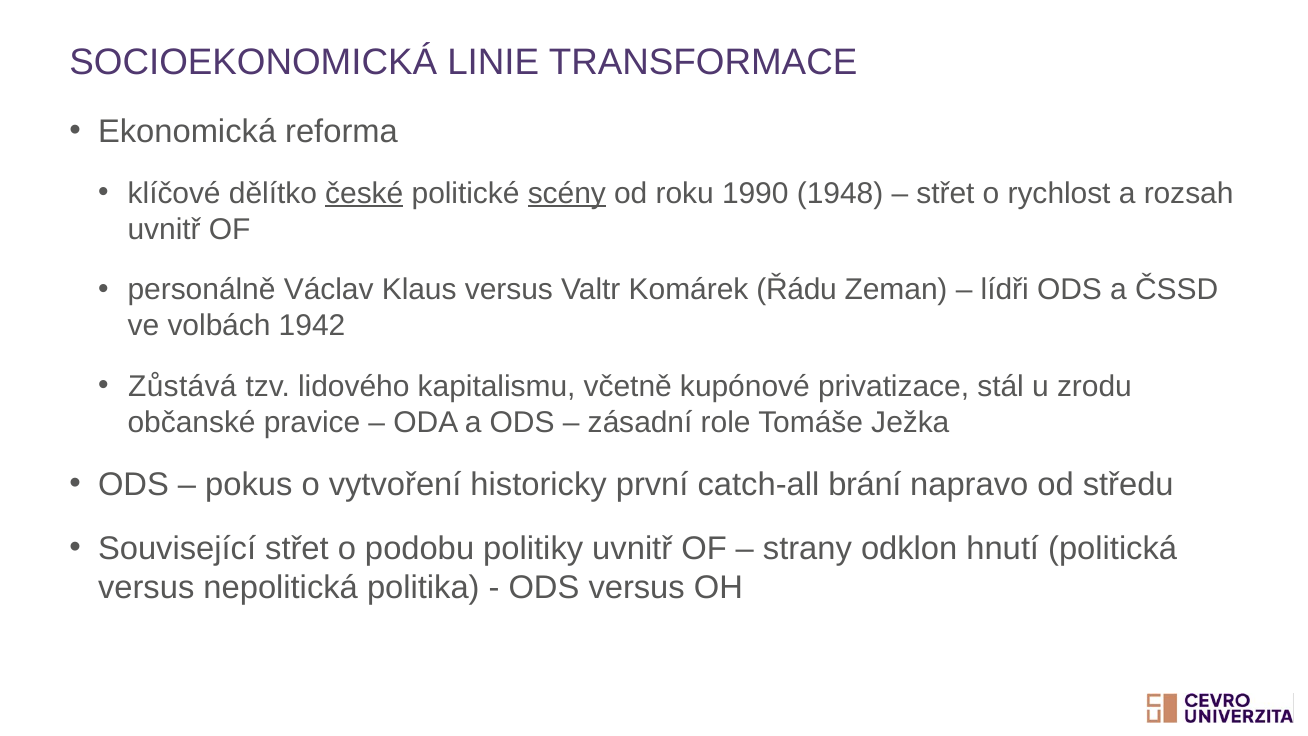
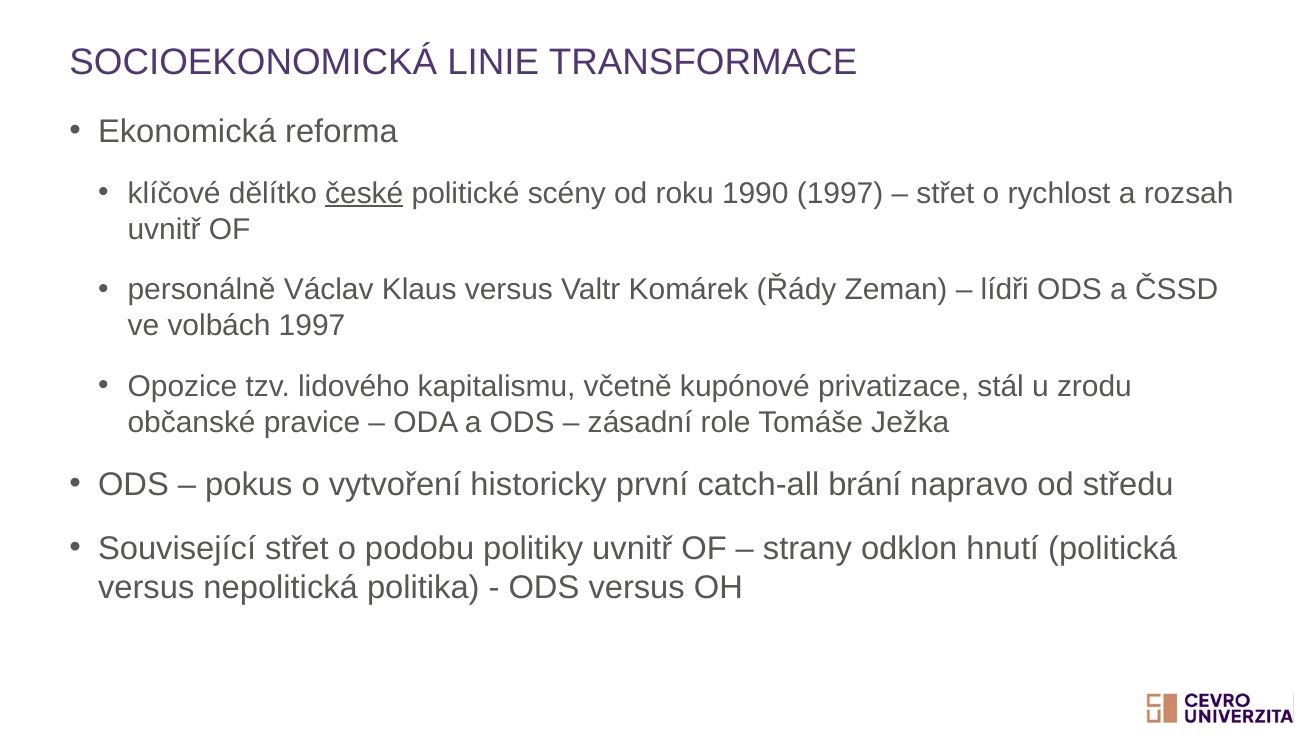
scény underline: present -> none (567, 193)
1990 1948: 1948 -> 1997 (840, 193)
Řádu: Řádu -> Řády (797, 290)
volbách 1942: 1942 -> 1997 (312, 326)
Zůstává: Zůstává -> Opozice (183, 386)
